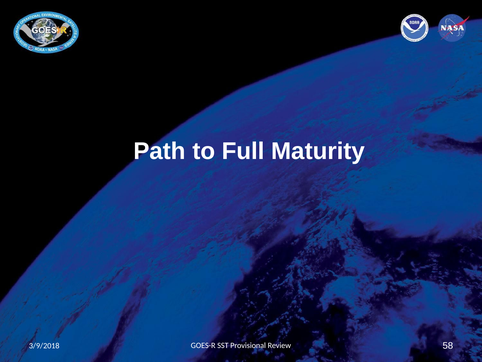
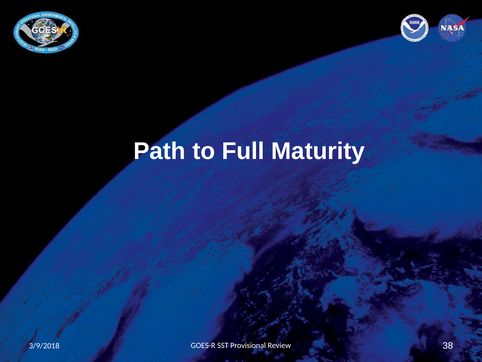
58: 58 -> 38 (448, 345)
